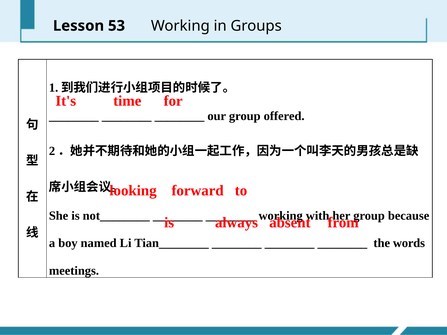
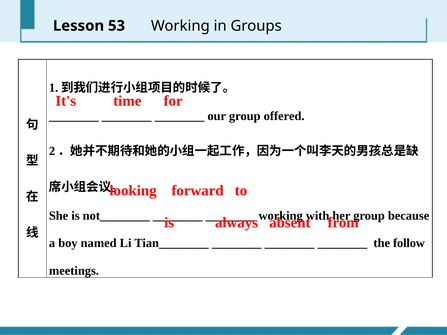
words: words -> follow (409, 243)
